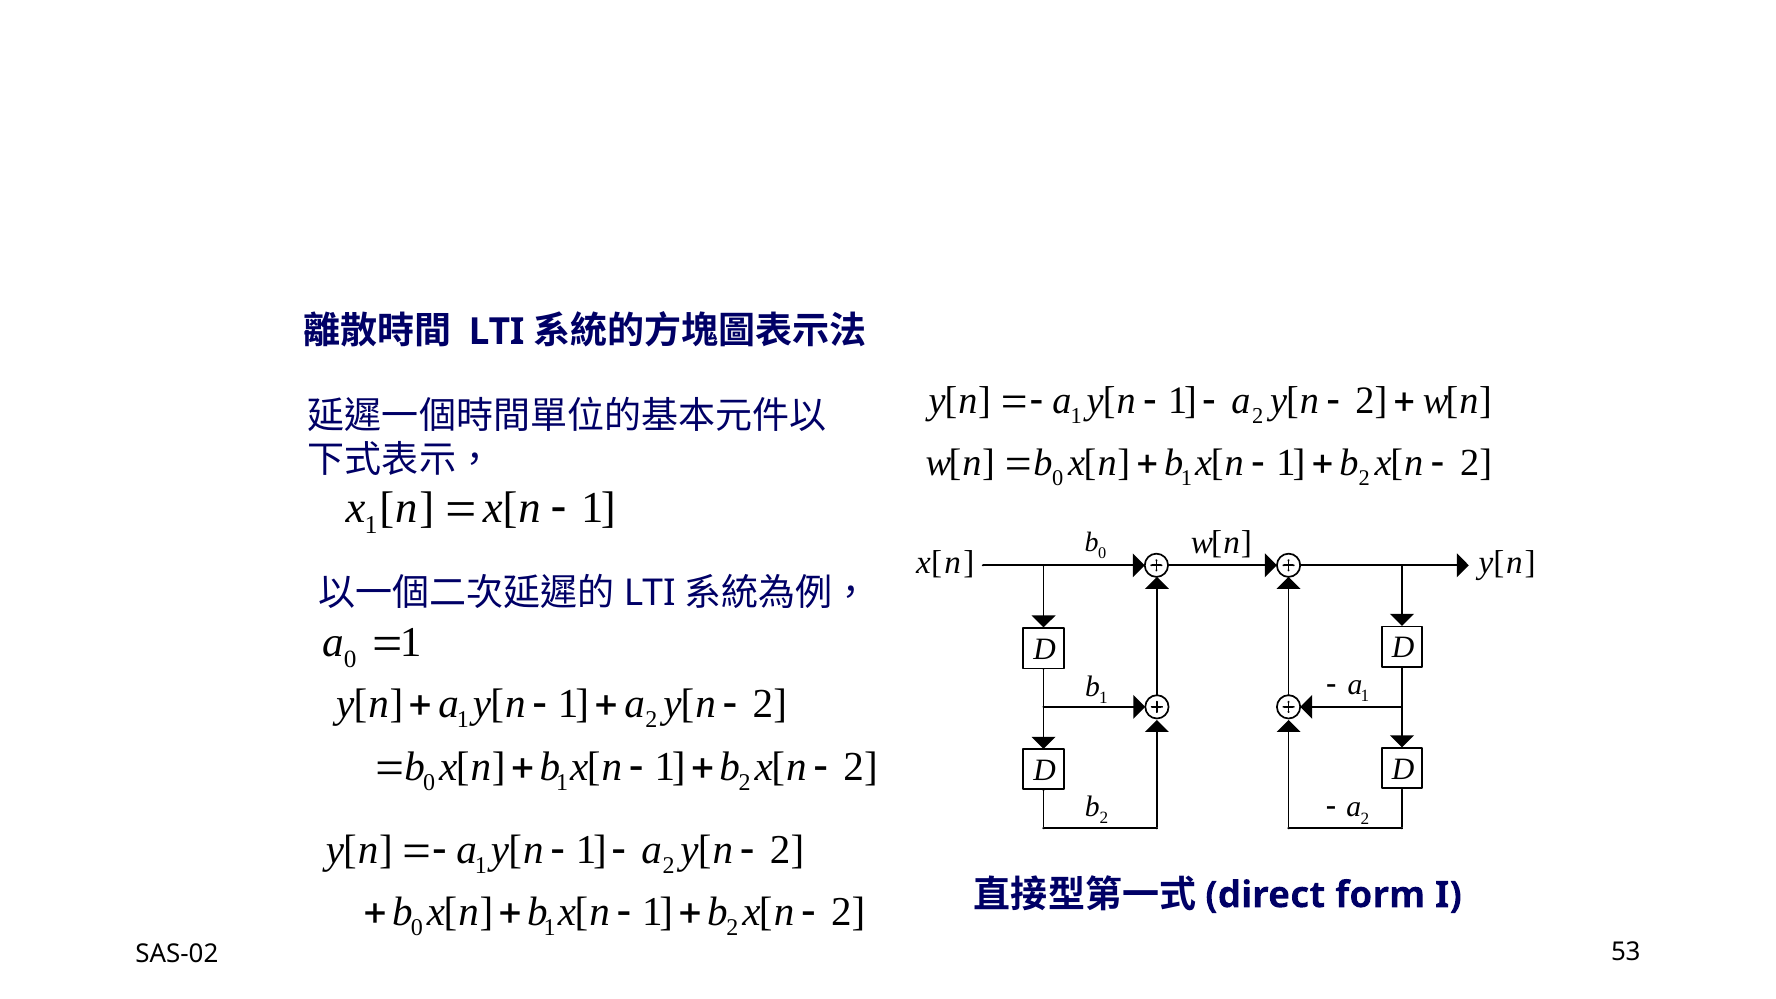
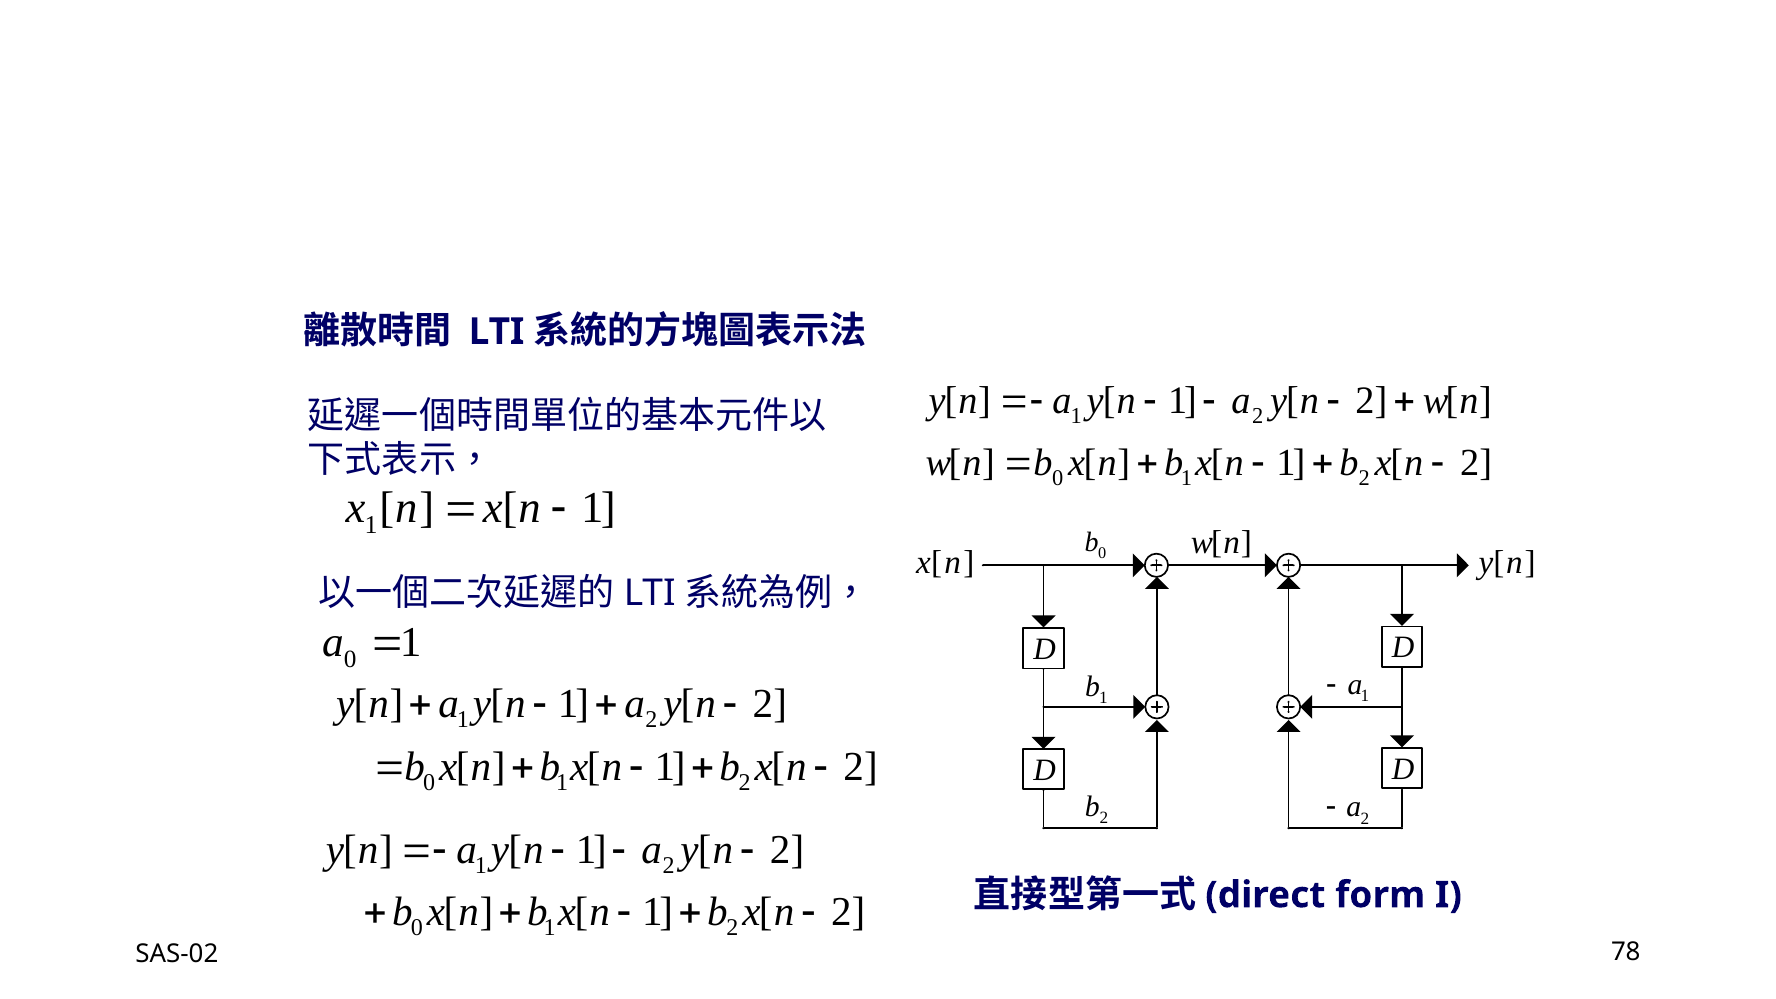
53: 53 -> 78 (1626, 952)
